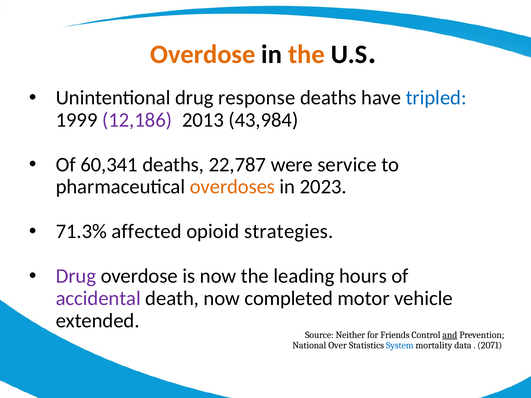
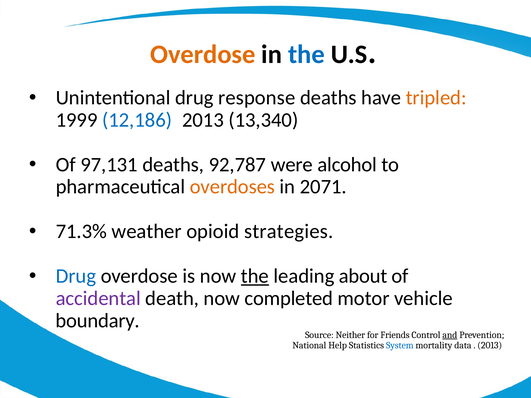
the colour: orange -> blue (306, 55)
tripled colour: blue -> orange (436, 98)
12,186 colour: purple -> blue (137, 120)
43,984: 43,984 -> 13,340 (263, 120)
60,341: 60,341 -> 97,131 (109, 165)
22,787: 22,787 -> 92,787 (237, 165)
service: service -> alcohol (347, 165)
2023: 2023 -> 2071 (323, 187)
affected: affected -> weather (147, 232)
Drug colour: purple -> blue (76, 276)
the underline: none -> present (255, 276)
hours: hours -> about (363, 276)
extended: extended -> boundary (98, 321)
Over: Over -> Help (338, 346)
2071: 2071 -> 2013 (490, 346)
